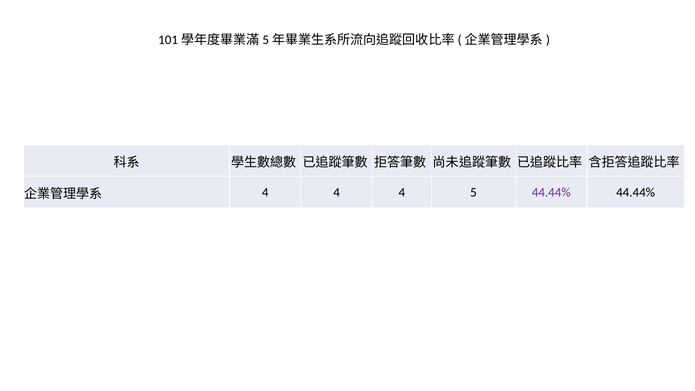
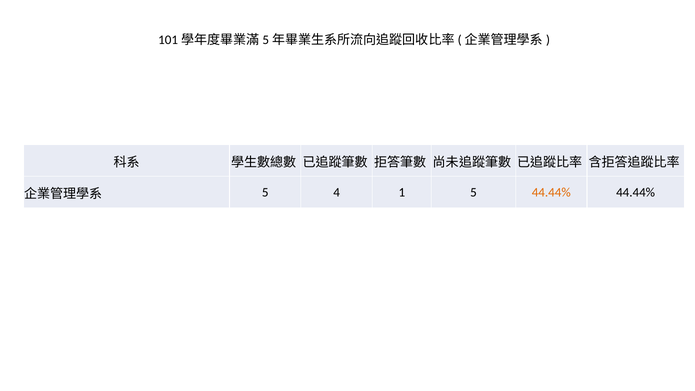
4: 4 -> 5 (265, 193)
4: 4 -> 1 (402, 193)
44.44% colour: purple -> orange (551, 193)
